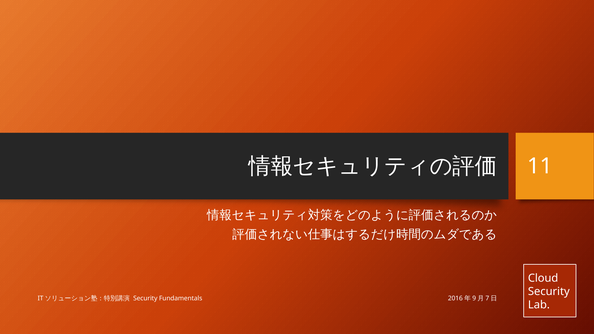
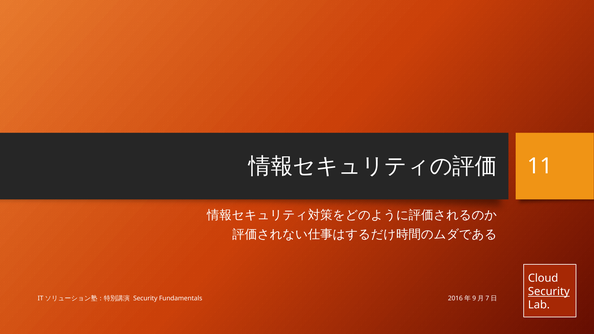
Security underline: none -> present (549, 292)
